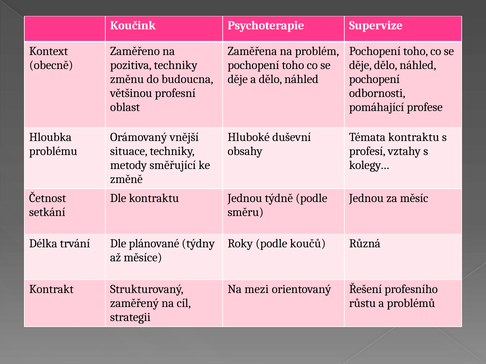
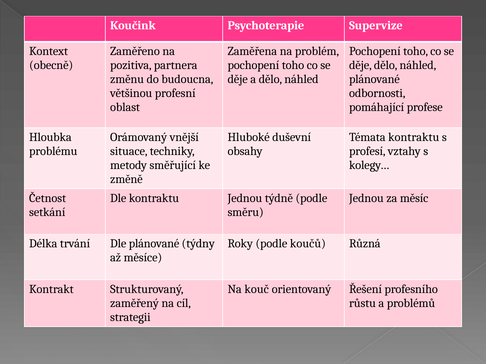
pozitiva techniky: techniky -> partnera (176, 65)
pochopení: pochopení -> plánované (374, 79)
mezi: mezi -> kouč (257, 289)
